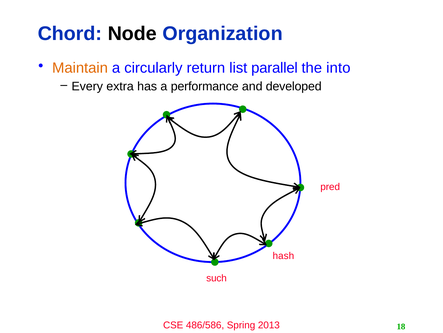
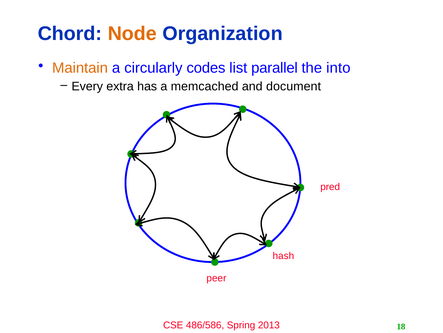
Node colour: black -> orange (132, 34)
return: return -> codes (206, 68)
performance: performance -> memcached (205, 86)
developed: developed -> document (294, 86)
such: such -> peer (216, 278)
